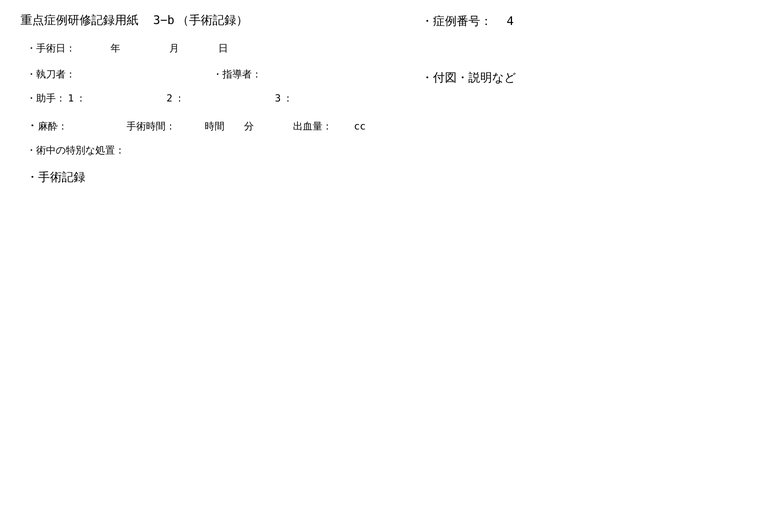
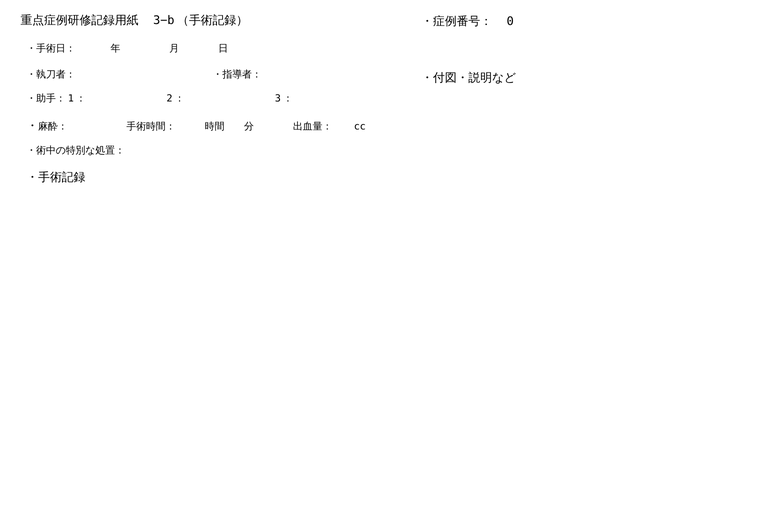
4: 4 -> 0 (510, 21)
